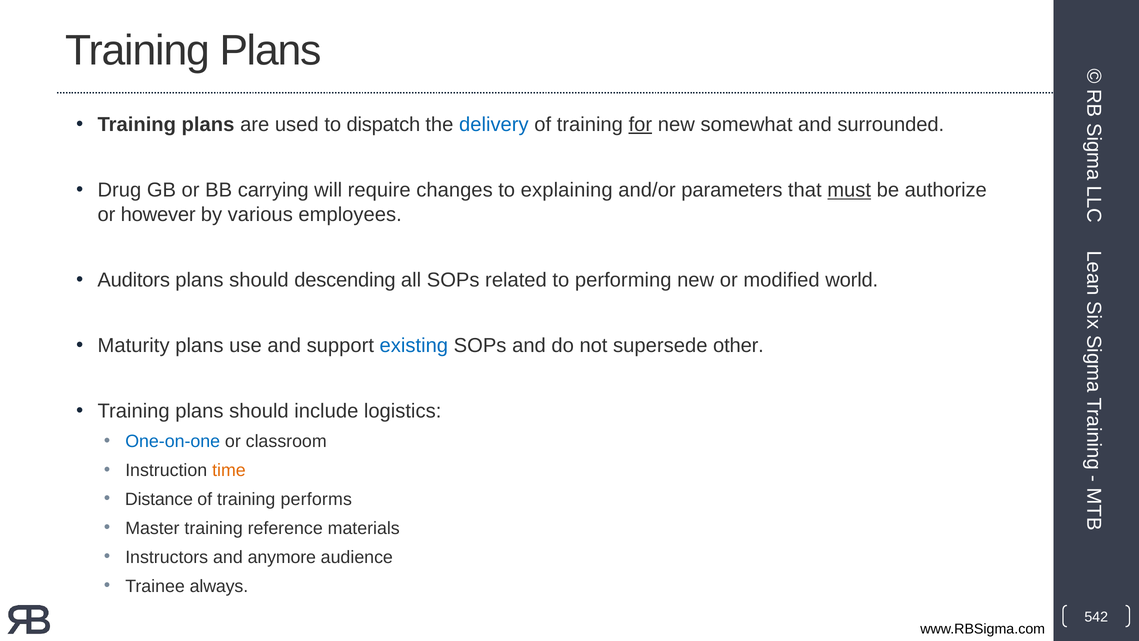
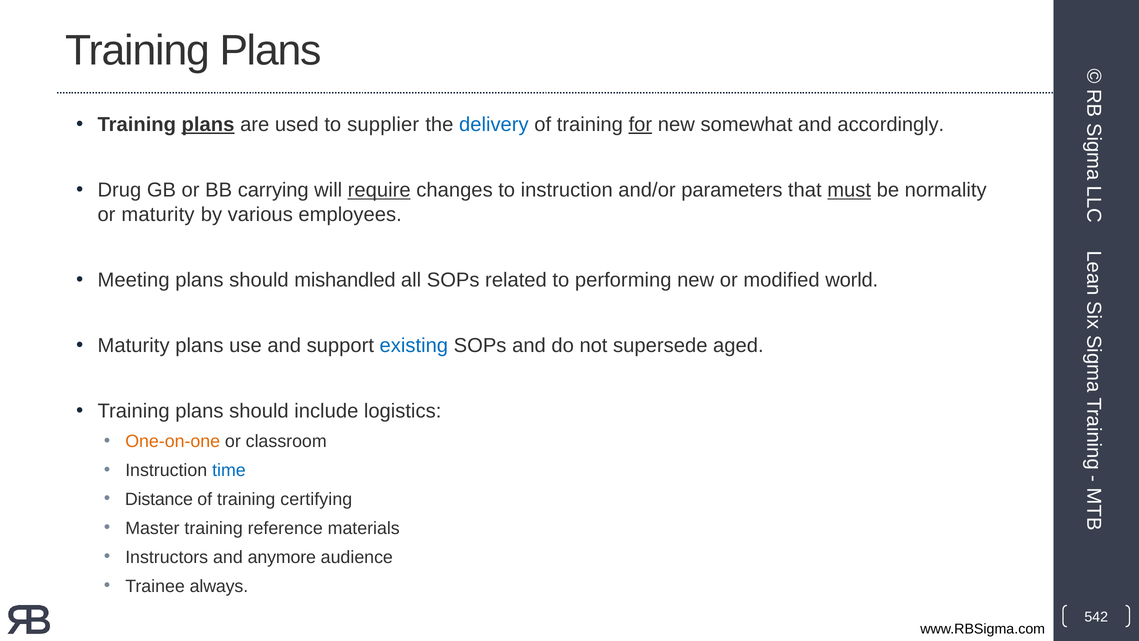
plans underline: none -> present (208, 125)
dispatch: dispatch -> supplier (383, 125)
surrounded: surrounded -> accordingly (891, 125)
require underline: none -> present (379, 190)
to explaining: explaining -> instruction (567, 190)
authorize: authorize -> normality (946, 190)
or however: however -> maturity (158, 214)
Auditors: Auditors -> Meeting (134, 280)
descending: descending -> mishandled (345, 280)
other: other -> aged (738, 345)
One-on-one colour: blue -> orange (173, 441)
time colour: orange -> blue (229, 470)
performs: performs -> certifying (316, 499)
